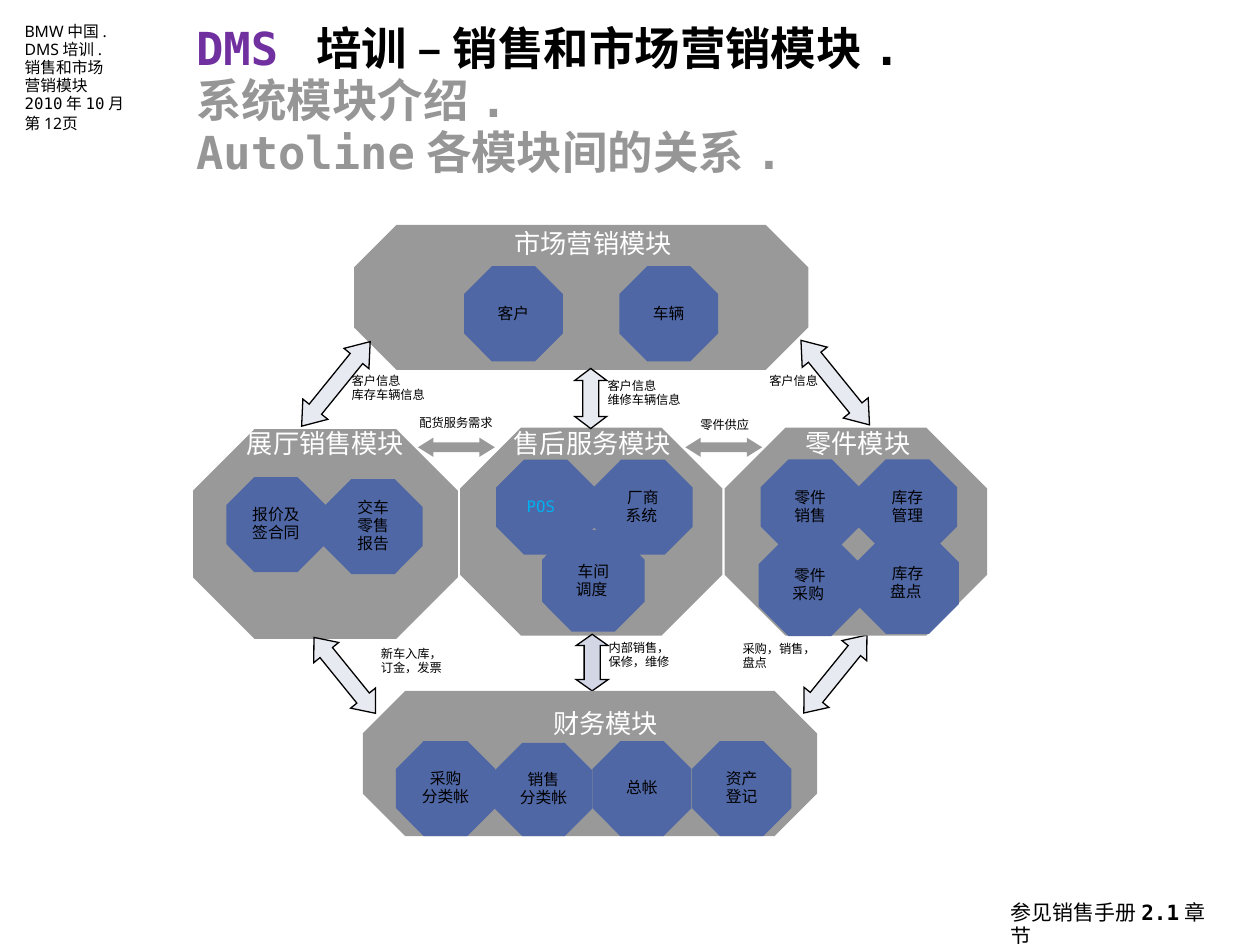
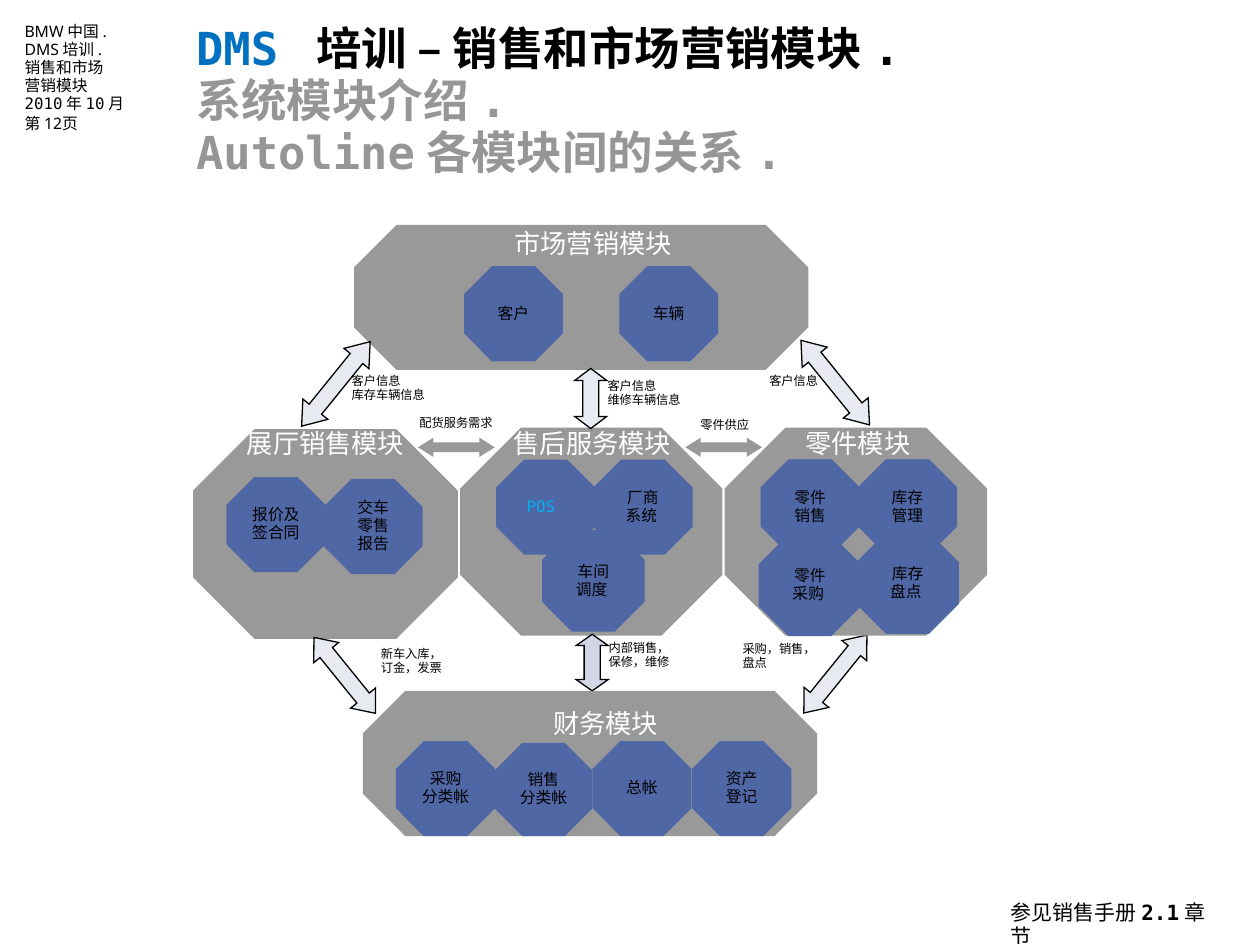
DMS colour: purple -> blue (237, 51)
